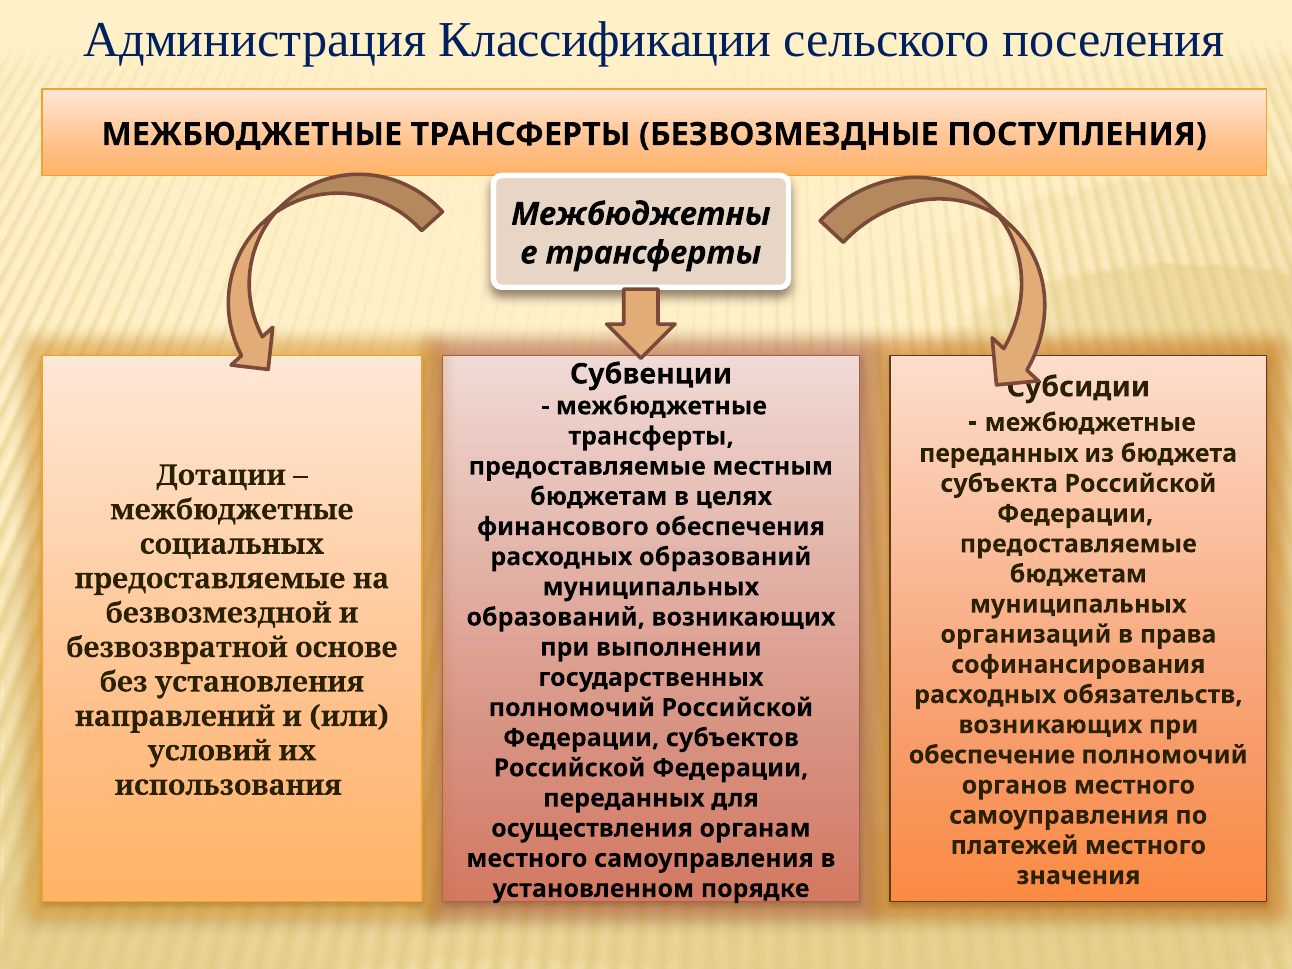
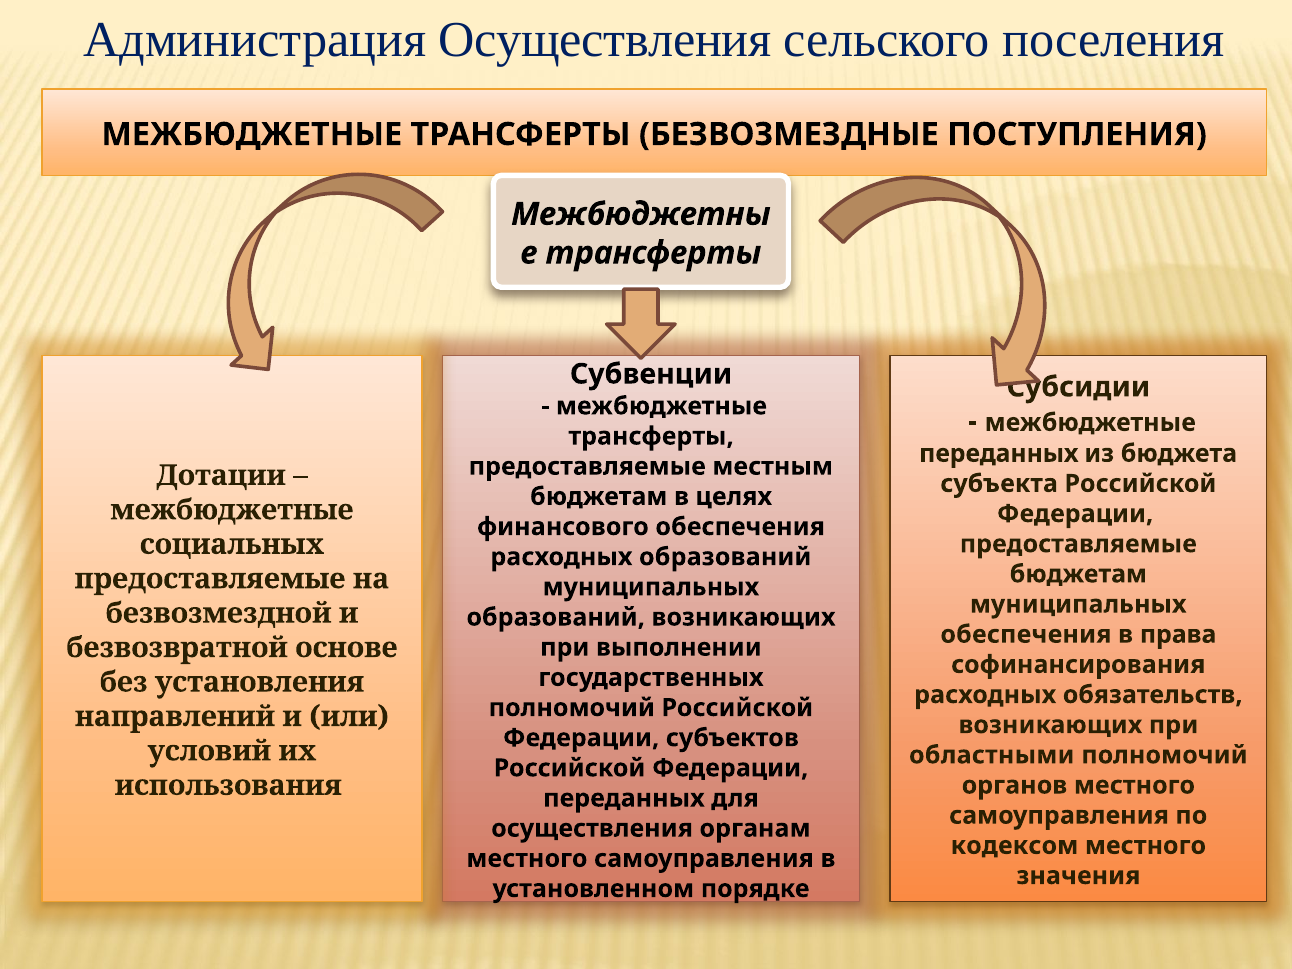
Администрация Классификации: Классификации -> Осуществления (605, 40)
организаций: организаций -> обеспечения (1026, 634)
обеспечение: обеспечение -> областными (992, 755)
платежей: платежей -> кодексом (1014, 846)
